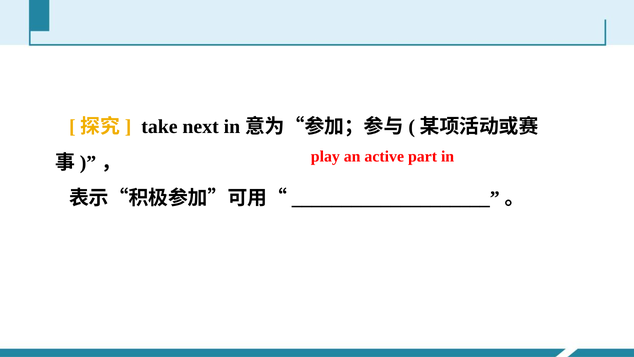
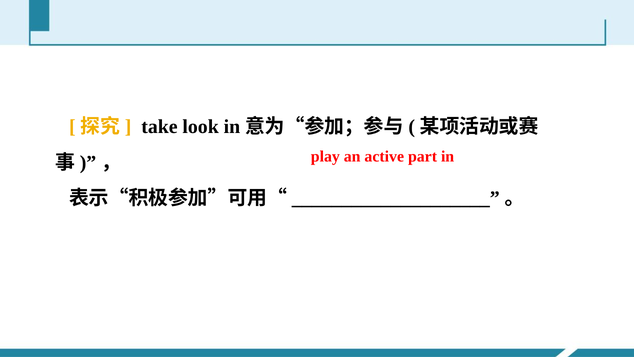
next: next -> look (201, 127)
